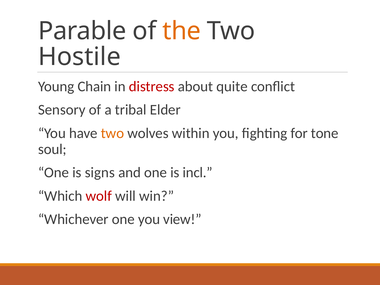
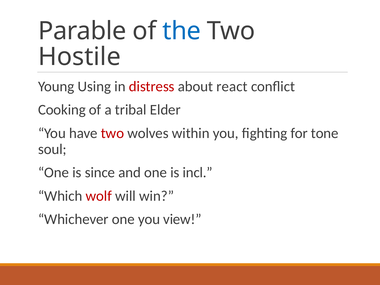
the colour: orange -> blue (182, 31)
Chain: Chain -> Using (94, 87)
quite: quite -> react (232, 87)
Sensory: Sensory -> Cooking (62, 110)
two colour: orange -> red (112, 133)
signs: signs -> since (100, 173)
